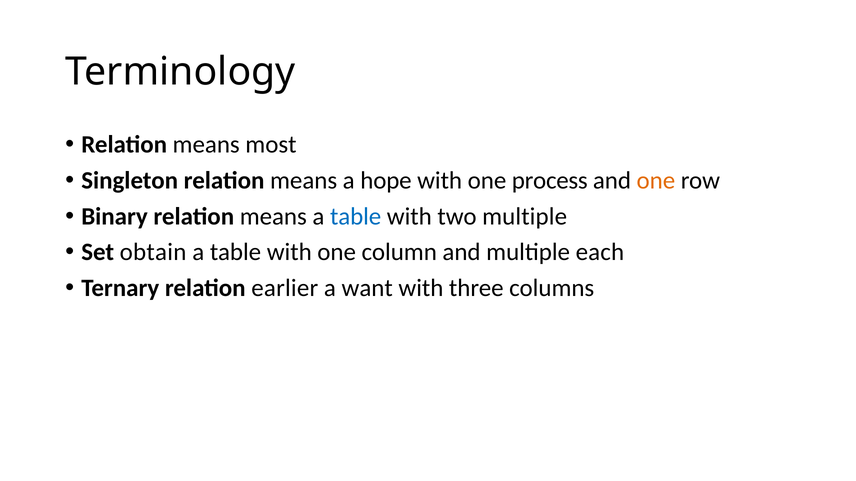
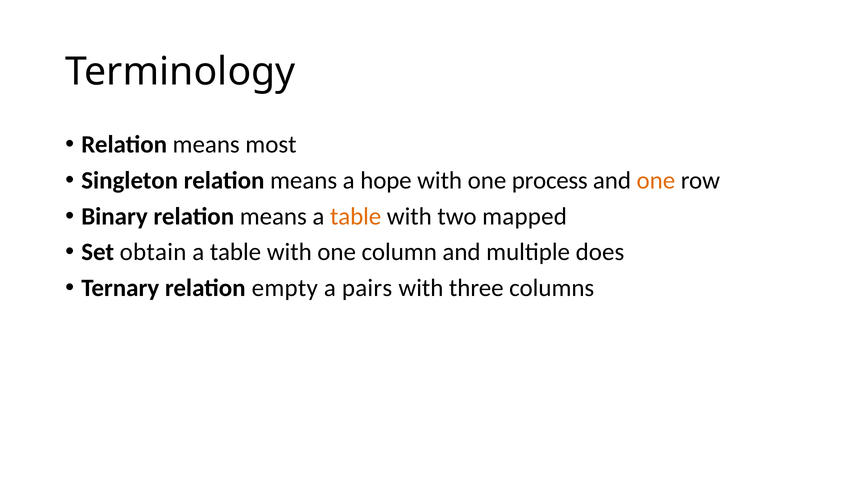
table colour: blue -> orange (356, 217)
two multiple: multiple -> mapped (525, 217)
each: each -> does (600, 252)
earlier: earlier -> empty (285, 288)
want: want -> pairs (367, 288)
